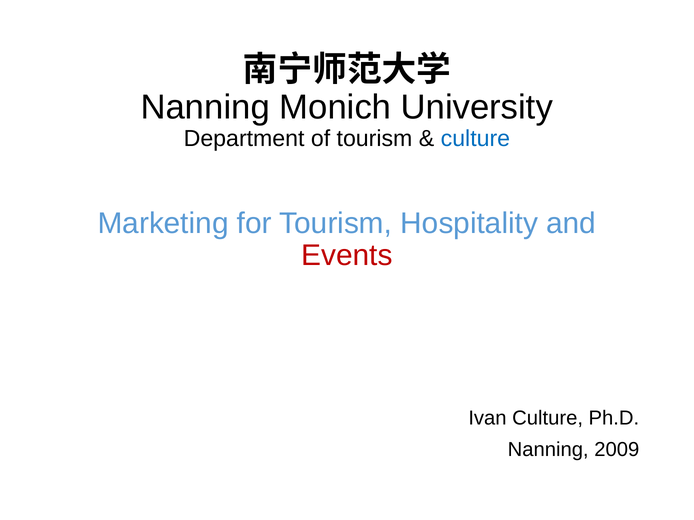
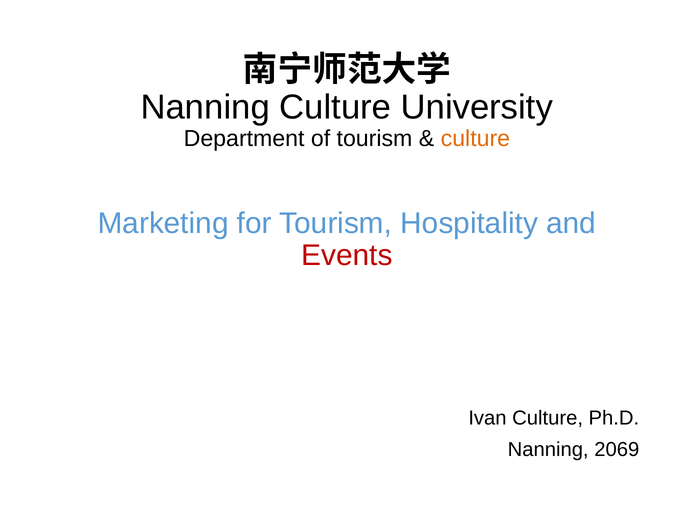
Nanning Monich: Monich -> Culture (335, 107)
culture colour: blue -> orange (475, 139)
2009: 2009 -> 2069 (617, 450)
